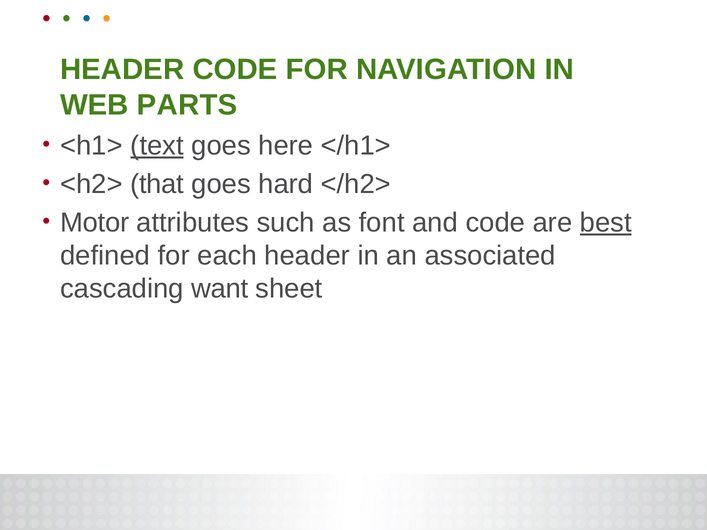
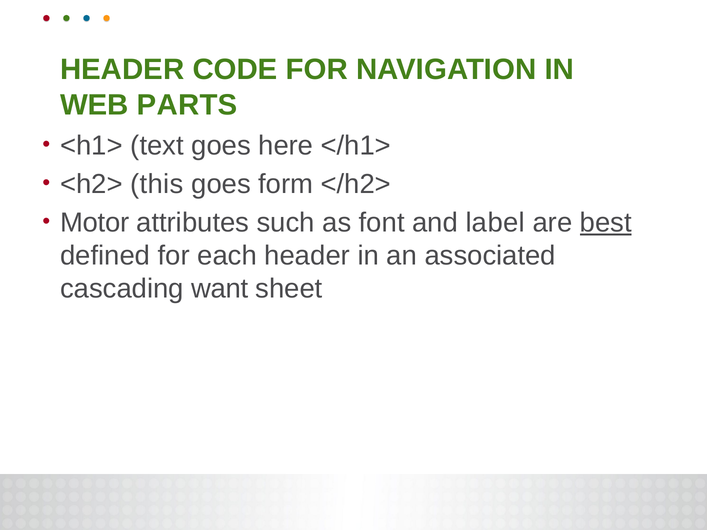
text underline: present -> none (157, 146)
that: that -> this (157, 184)
hard: hard -> form (286, 184)
and code: code -> label (495, 223)
